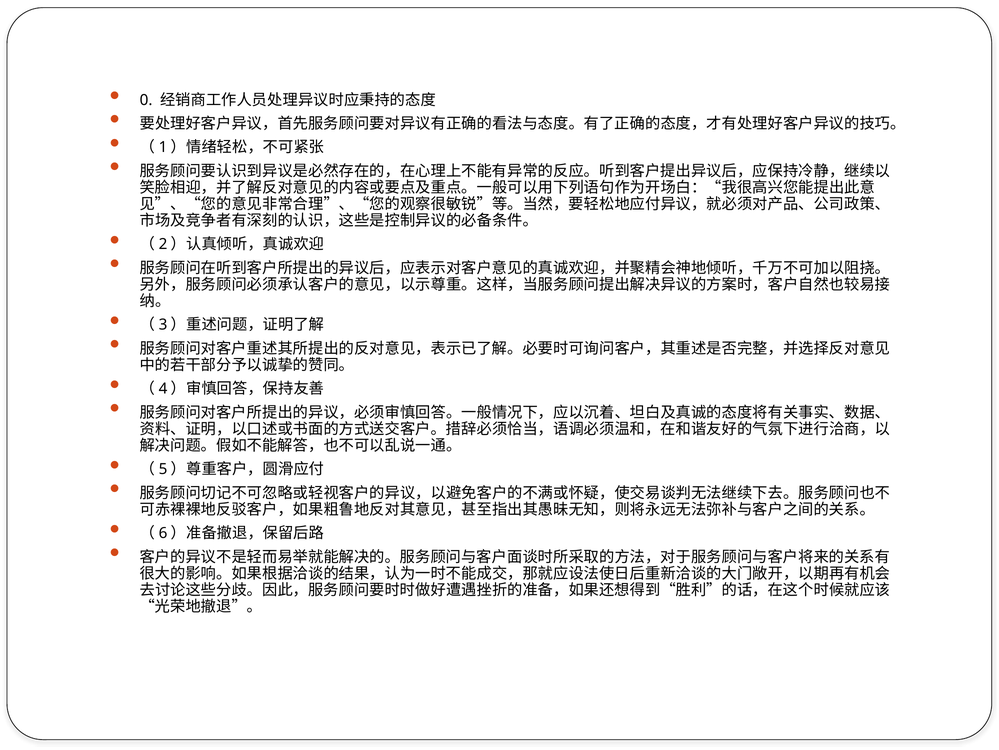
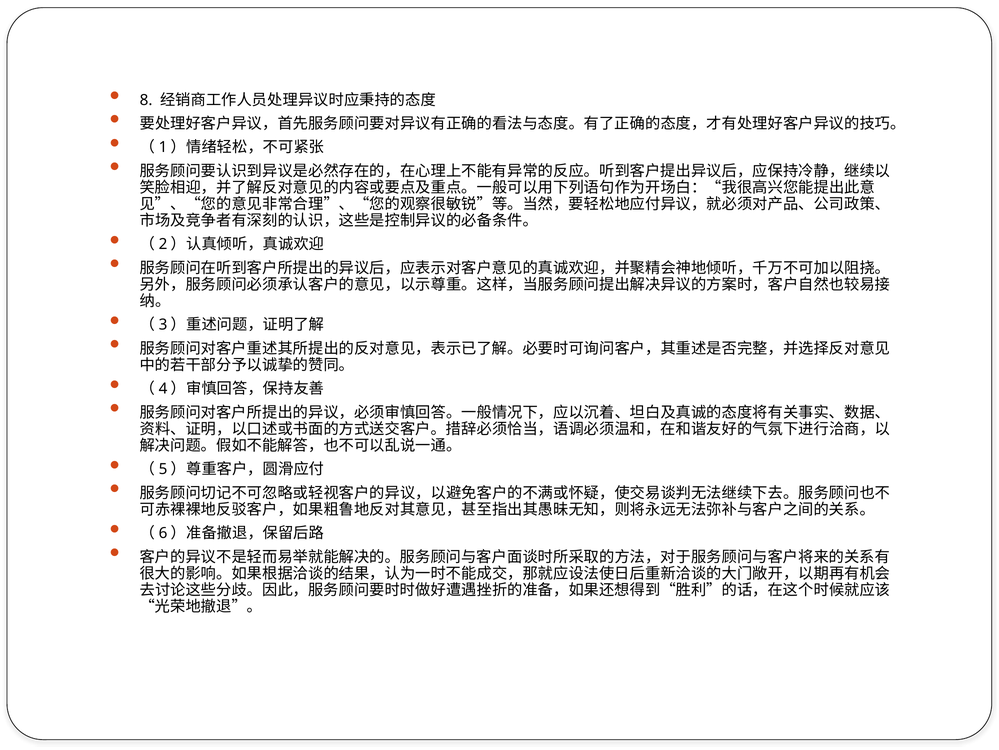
0: 0 -> 8 (146, 100)
